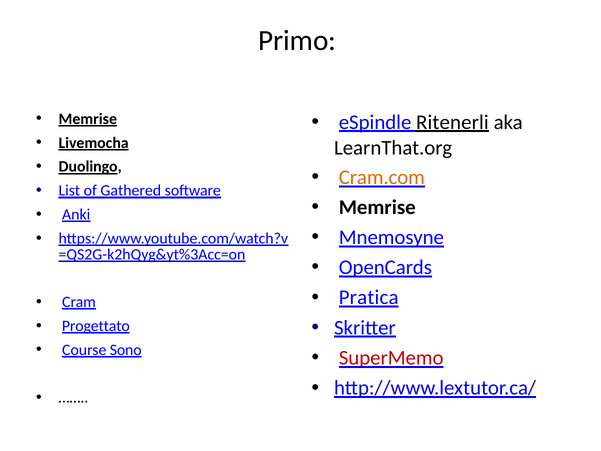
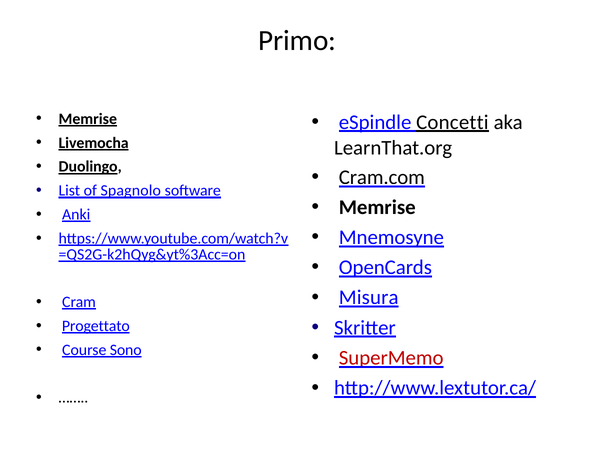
Ritenerli: Ritenerli -> Concetti (452, 122)
Cram.com colour: orange -> black (382, 177)
Gathered: Gathered -> Spagnolo (131, 191)
Pratica: Pratica -> Misura (369, 297)
